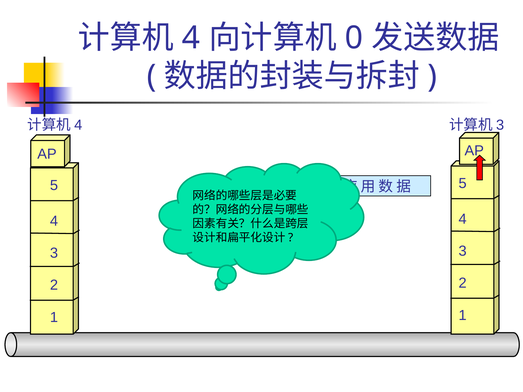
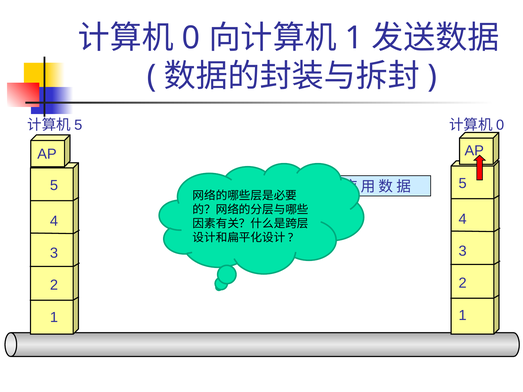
4: 4 -> 0 (191, 38)
0: 0 -> 1 (354, 38)
4: 4 -> 5 (78, 125)
3: 3 -> 0 (500, 125)
